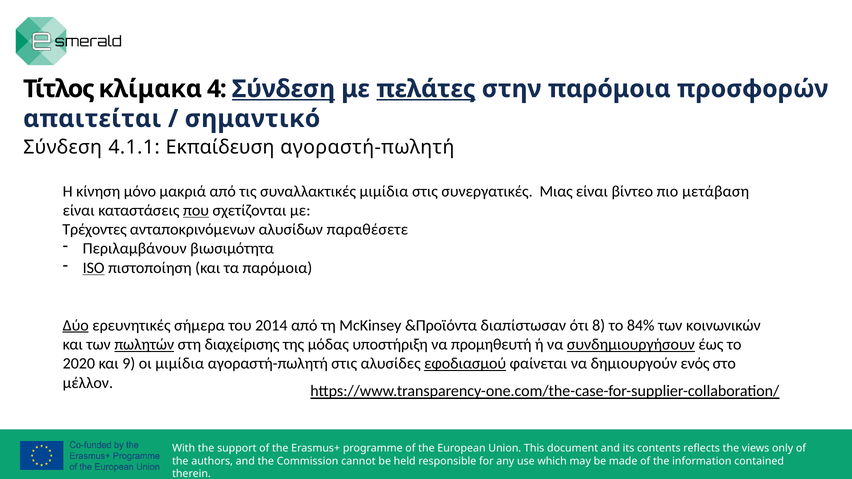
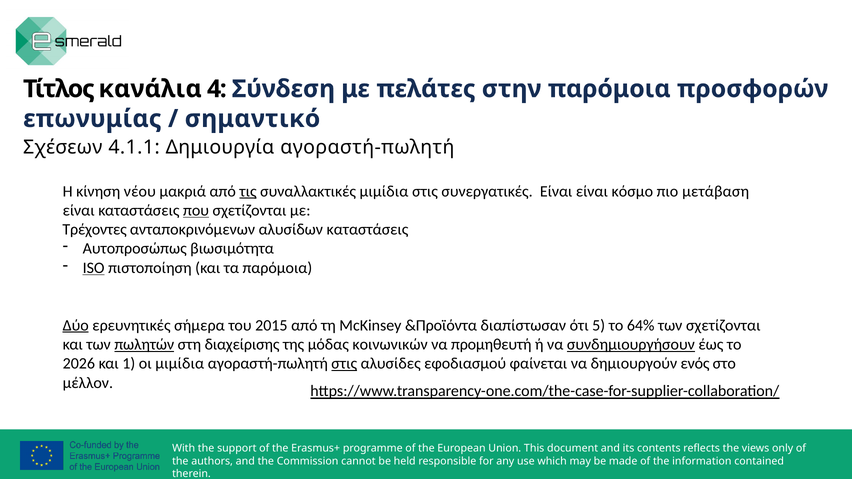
κλίμακα: κλίμακα -> κανάλια (150, 89)
Σύνδεση underline: present -> none (283, 89)
πελάτες underline: present -> none (426, 89)
απαιτείται: απαιτείται -> επωνυμίας (92, 119)
Σύνδεση: Σύνδεση -> Σχέσεων (63, 147)
Εκπαίδευση: Εκπαίδευση -> Δημιουργία (220, 147)
μόνο: μόνο -> νέου (140, 191)
τις underline: none -> present (248, 191)
συνεργατικές Μιας: Μιας -> Είναι (556, 191)
βίντεο: βίντεο -> κόσμο (632, 191)
αλυσίδων παραθέσετε: παραθέσετε -> καταστάσεις (367, 230)
Περιλαμβάνουν: Περιλαμβάνουν -> Αυτοπροσώπως (135, 249)
2014: 2014 -> 2015 (271, 326)
8: 8 -> 5 (599, 326)
84%: 84% -> 64% (641, 326)
των κοινωνικών: κοινωνικών -> σχετίζονται (723, 326)
υποστήριξη: υποστήριξη -> κοινωνικών (390, 345)
2020: 2020 -> 2026 (79, 364)
9: 9 -> 1 (129, 364)
στις underline: none -> present (344, 364)
εφοδιασμού underline: present -> none (465, 364)
